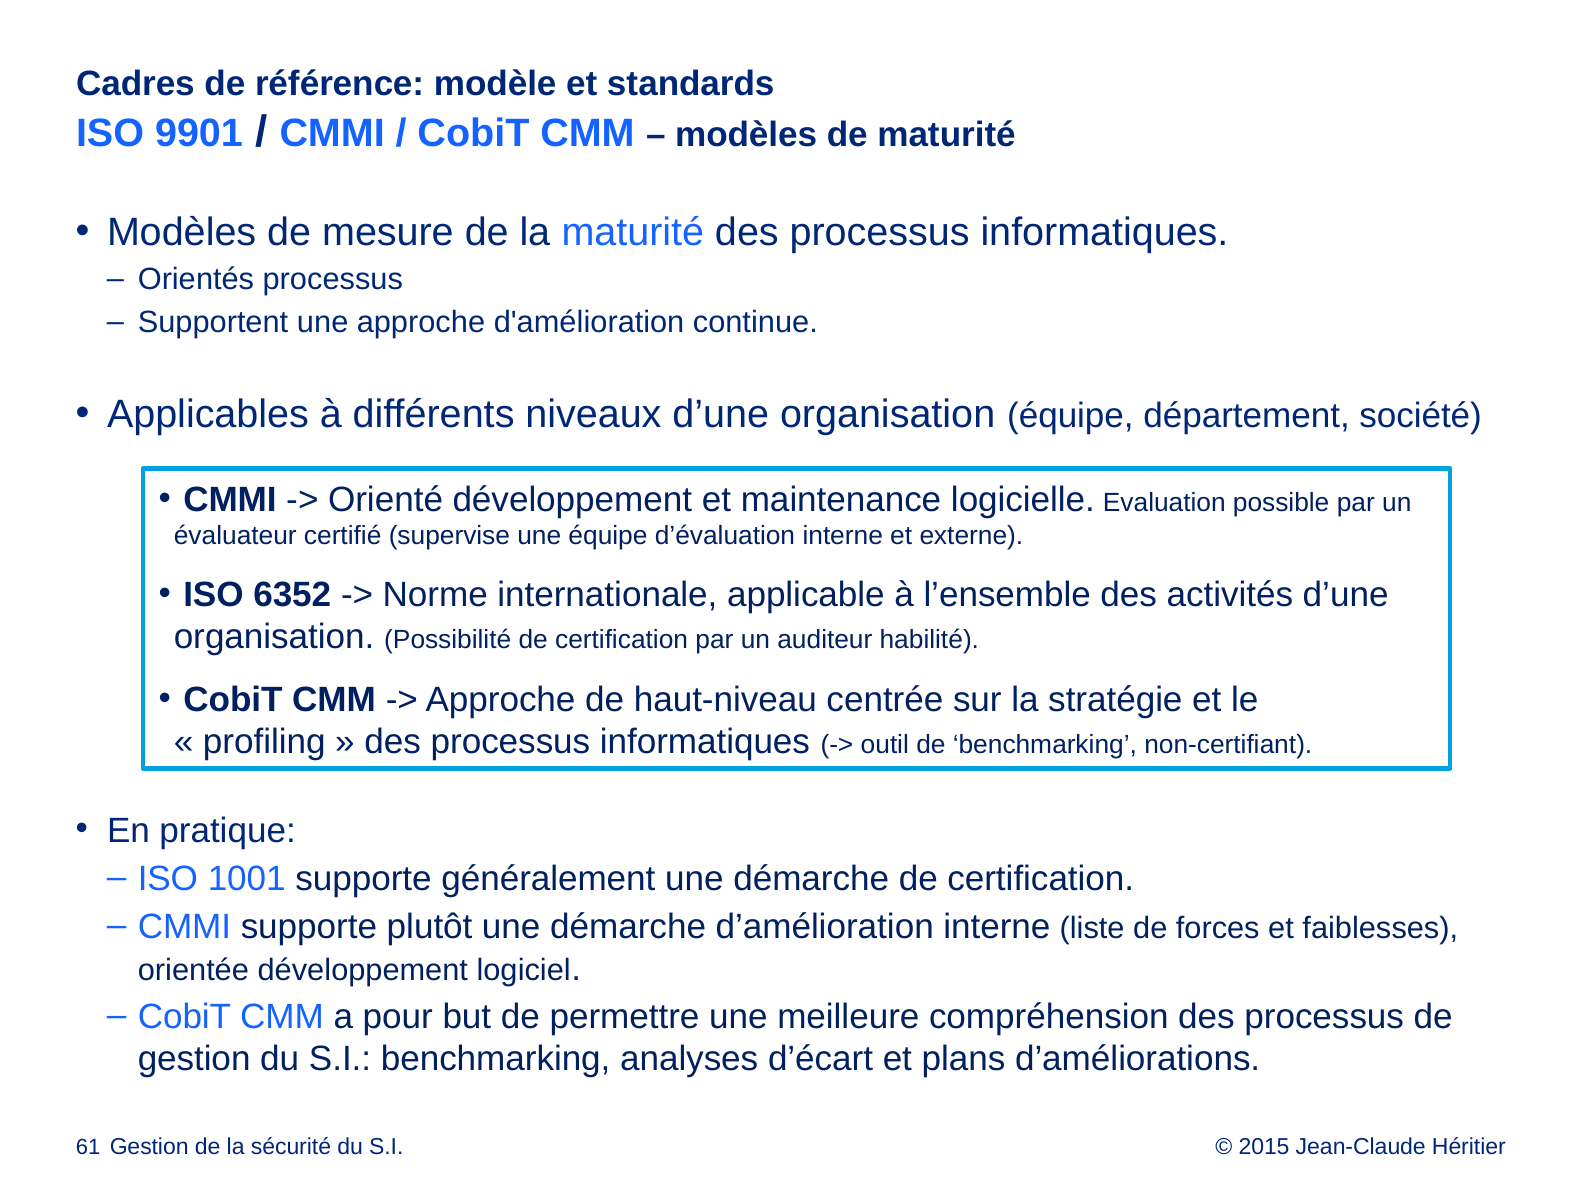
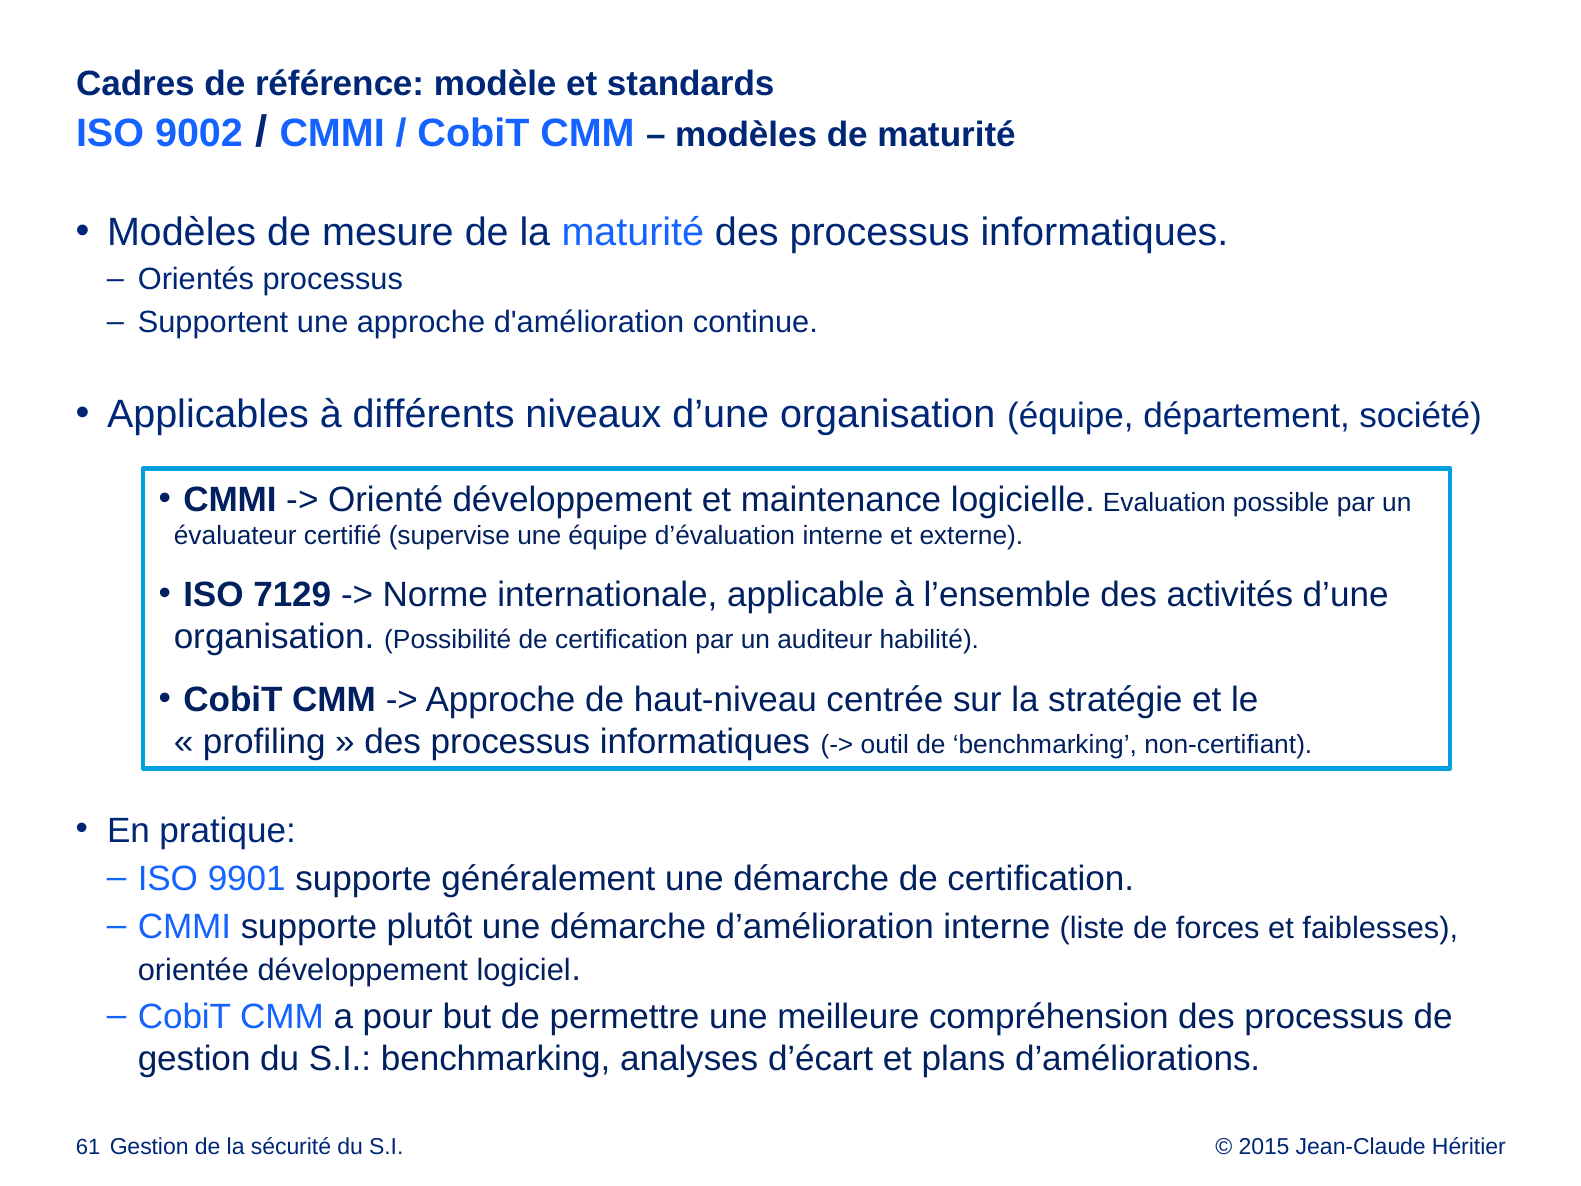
9901: 9901 -> 9002 (199, 134)
6352: 6352 -> 7129 (292, 594)
1001: 1001 -> 9901 (247, 878)
